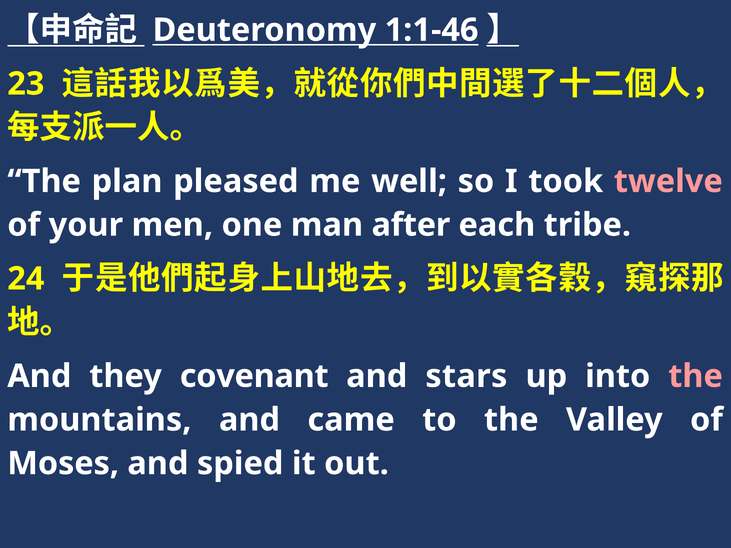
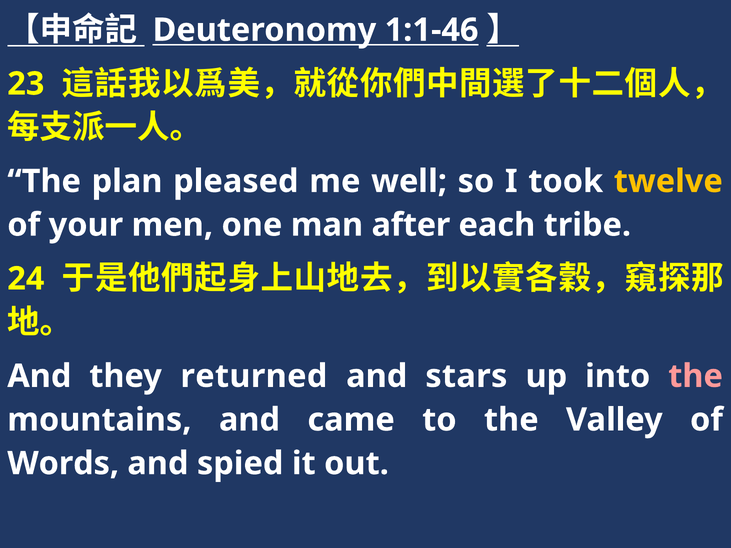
twelve colour: pink -> yellow (668, 181)
covenant: covenant -> returned (254, 376)
Moses: Moses -> Words (63, 464)
